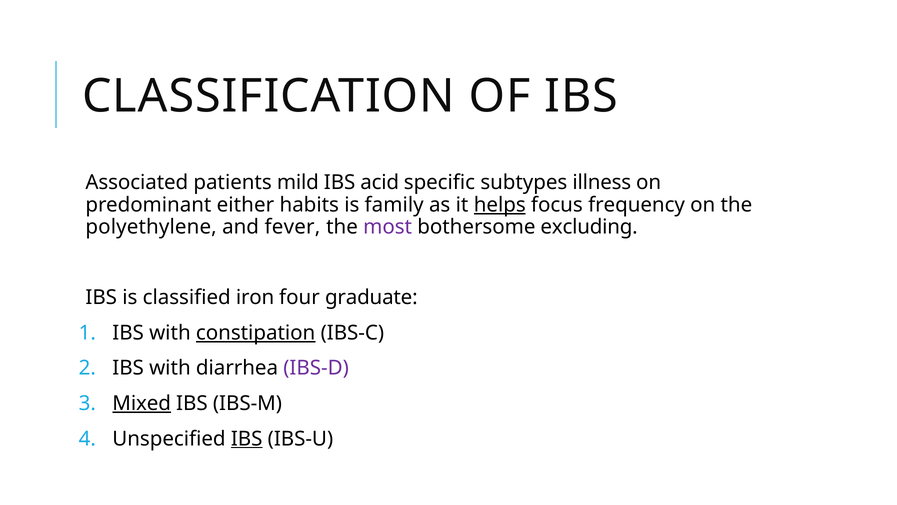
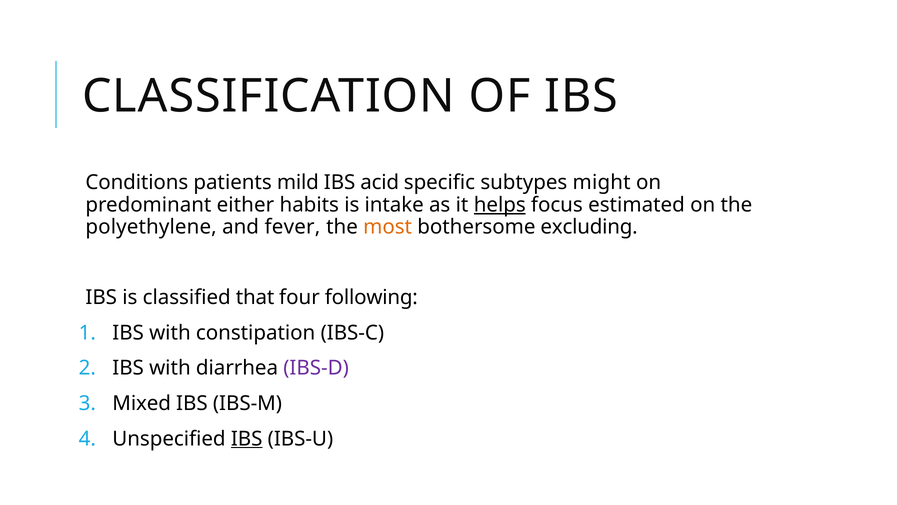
Associated: Associated -> Conditions (137, 183)
illness: illness -> might (602, 183)
family: family -> intake (394, 205)
frequency: frequency -> estimated (637, 205)
most colour: purple -> orange (388, 227)
iron: iron -> that (255, 297)
graduate: graduate -> following (371, 297)
constipation underline: present -> none (256, 333)
Mixed underline: present -> none (142, 403)
